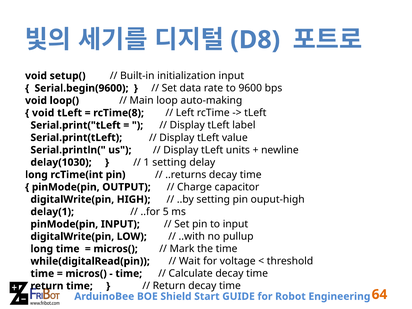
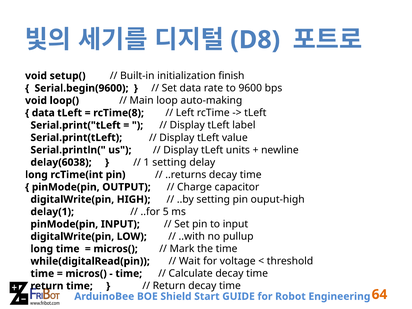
initialization input: input -> finish (231, 76)
void: void -> data (43, 113)
delay(1030: delay(1030 -> delay(6038 (61, 162)
